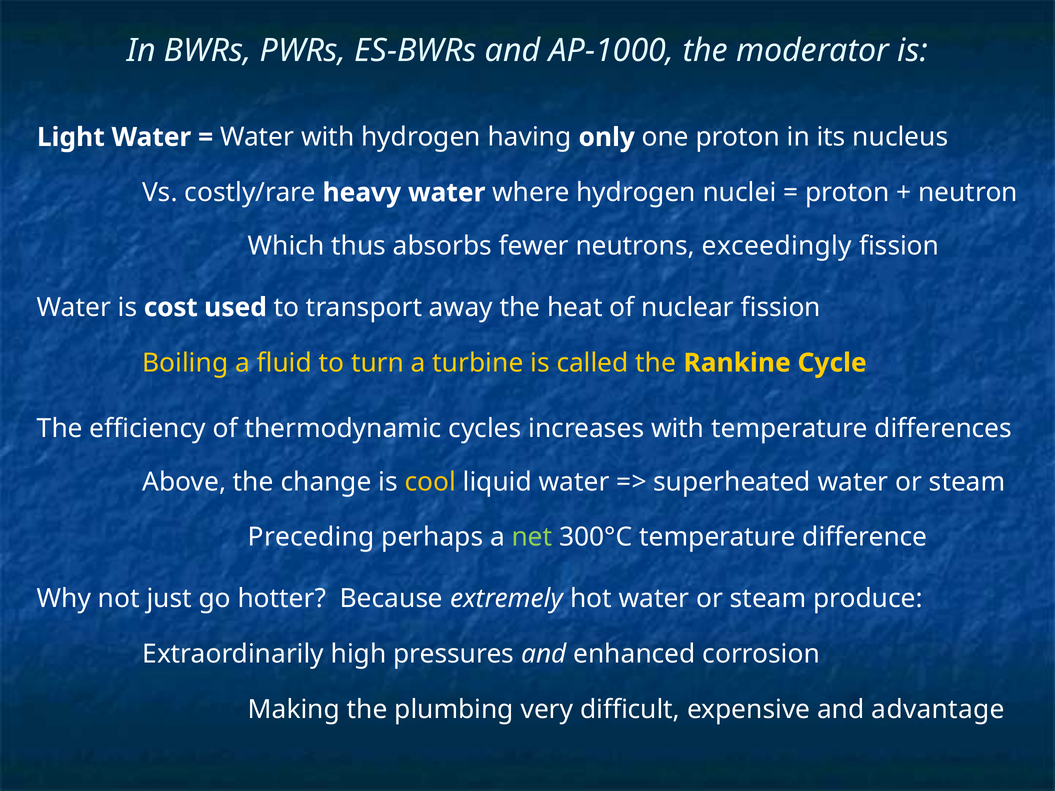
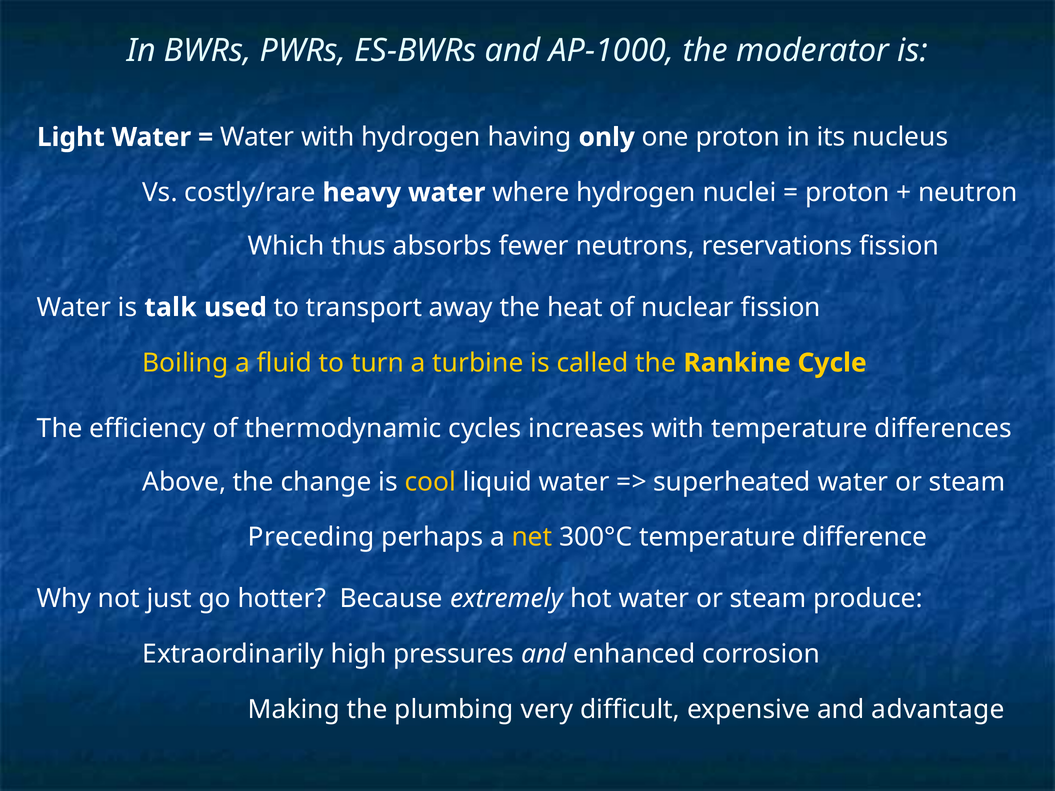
exceedingly: exceedingly -> reservations (777, 246)
cost: cost -> talk (170, 308)
net colour: light green -> yellow (532, 537)
